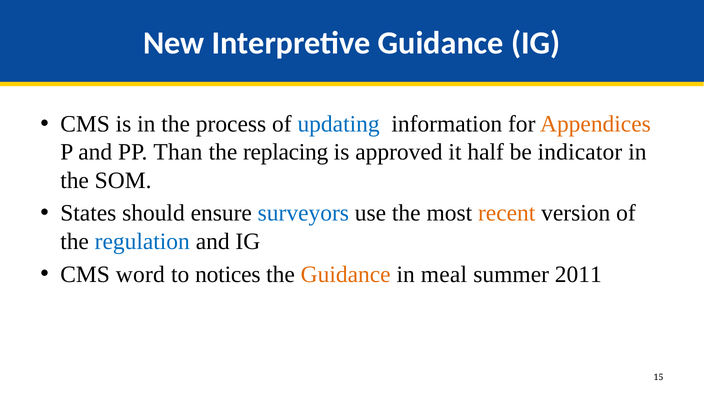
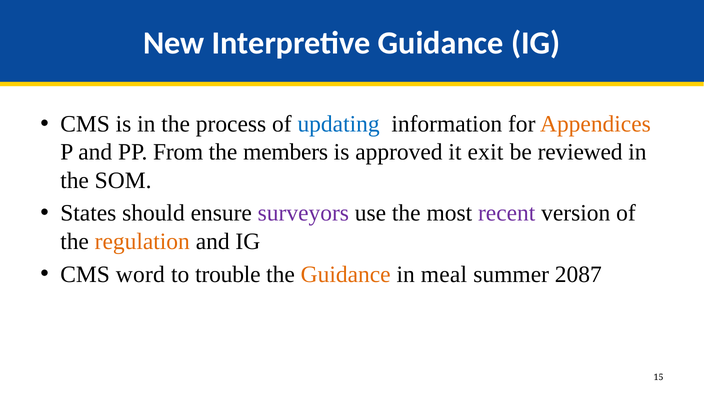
Than: Than -> From (178, 152)
replacing: replacing -> members (286, 152)
half: half -> exit (486, 152)
indicator: indicator -> reviewed (580, 152)
surveyors colour: blue -> purple (303, 213)
recent colour: orange -> purple (507, 213)
regulation colour: blue -> orange (142, 241)
notices: notices -> trouble (228, 274)
2011: 2011 -> 2087 (578, 274)
